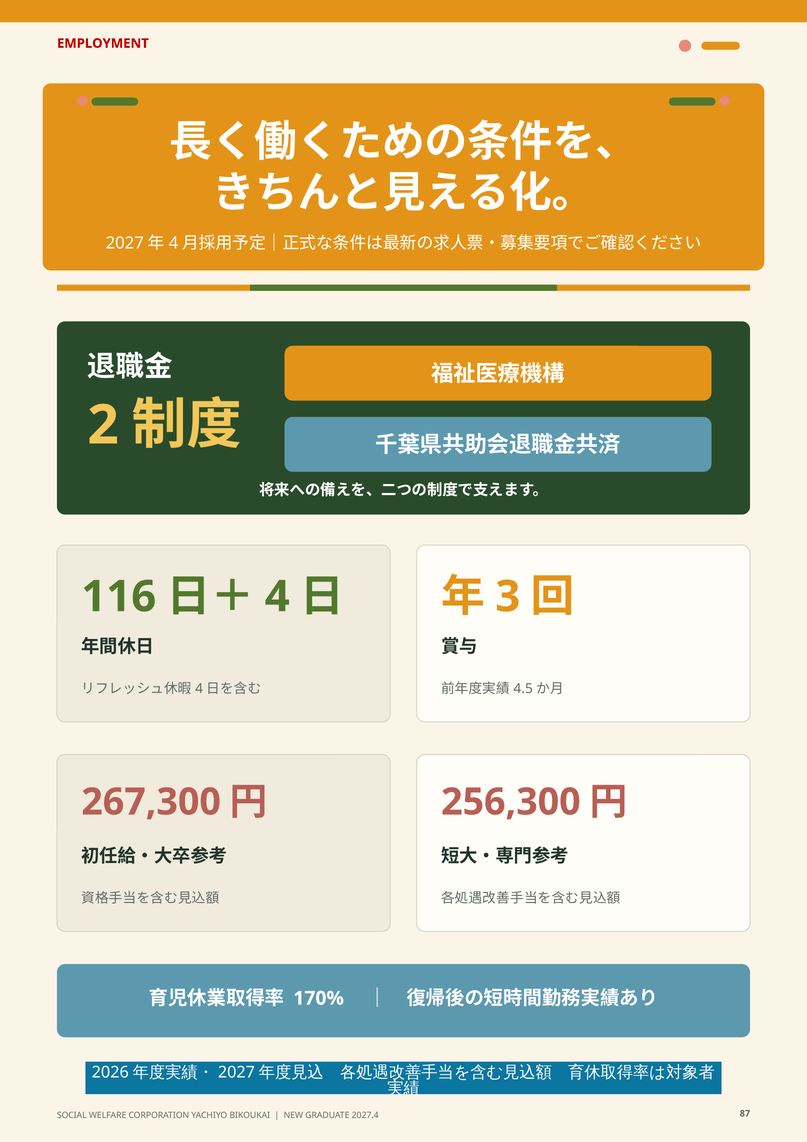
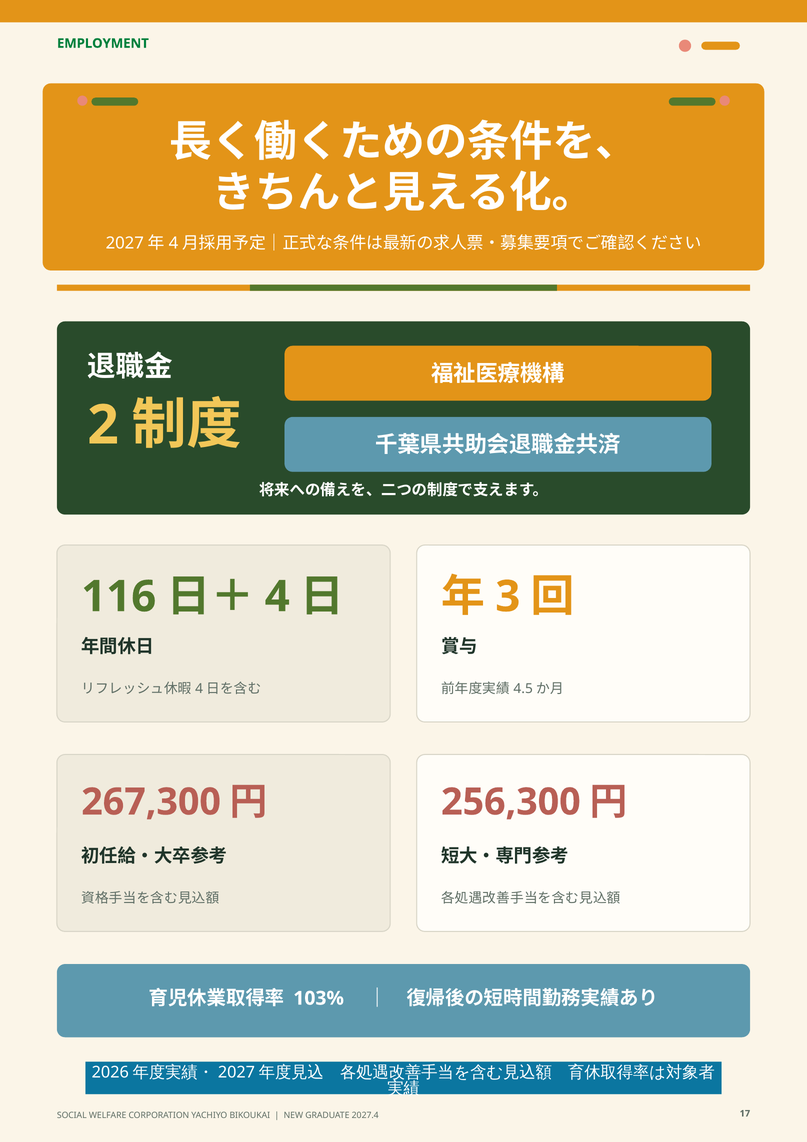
EMPLOYMENT colour: red -> green (103, 43)
170%: 170% -> 103% (319, 998)
87: 87 -> 17 (745, 1113)
